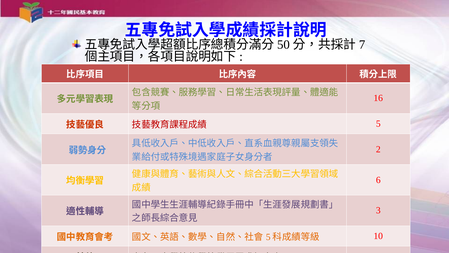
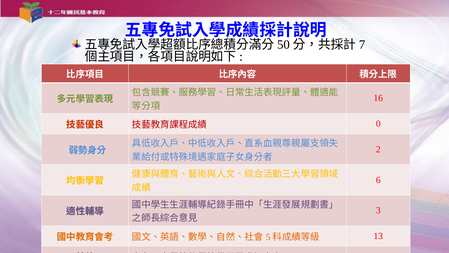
5: 5 -> 0 (378, 124)
10: 10 -> 13 (378, 236)
